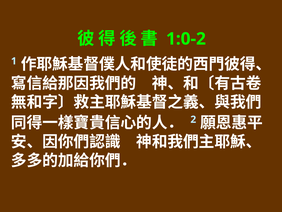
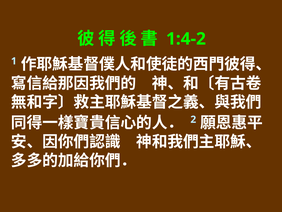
1:0-2: 1:0-2 -> 1:4-2 (186, 39)
